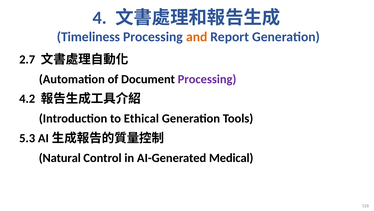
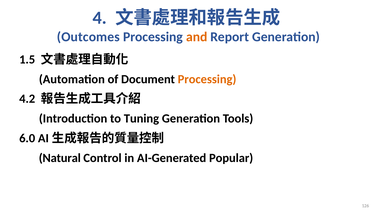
Timeliness: Timeliness -> Outcomes (88, 37)
2.7: 2.7 -> 1.5 (27, 59)
Processing colour: purple -> orange (207, 79)
Ethical: Ethical -> Tuning (141, 118)
5.3: 5.3 -> 6.0 (27, 138)
Medical: Medical -> Popular (231, 157)
